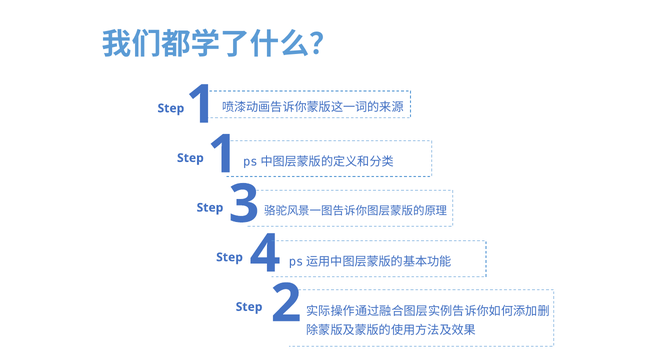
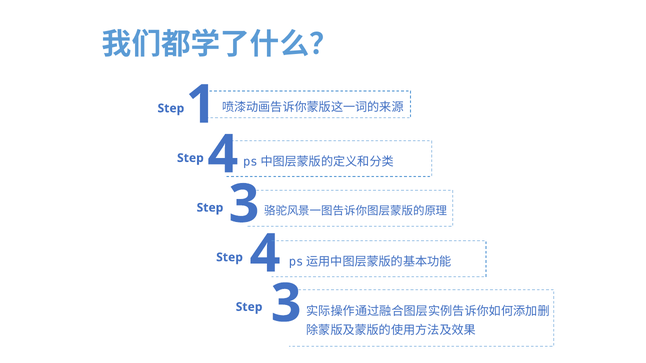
1: 1 -> 4 (223, 155)
2: 2 -> 3 (286, 304)
